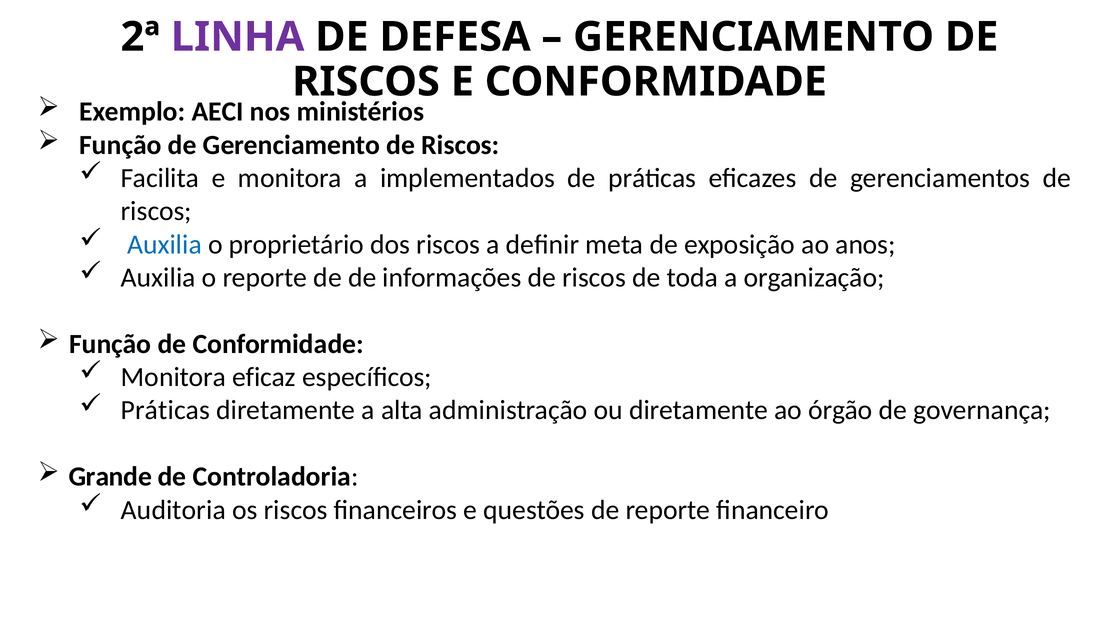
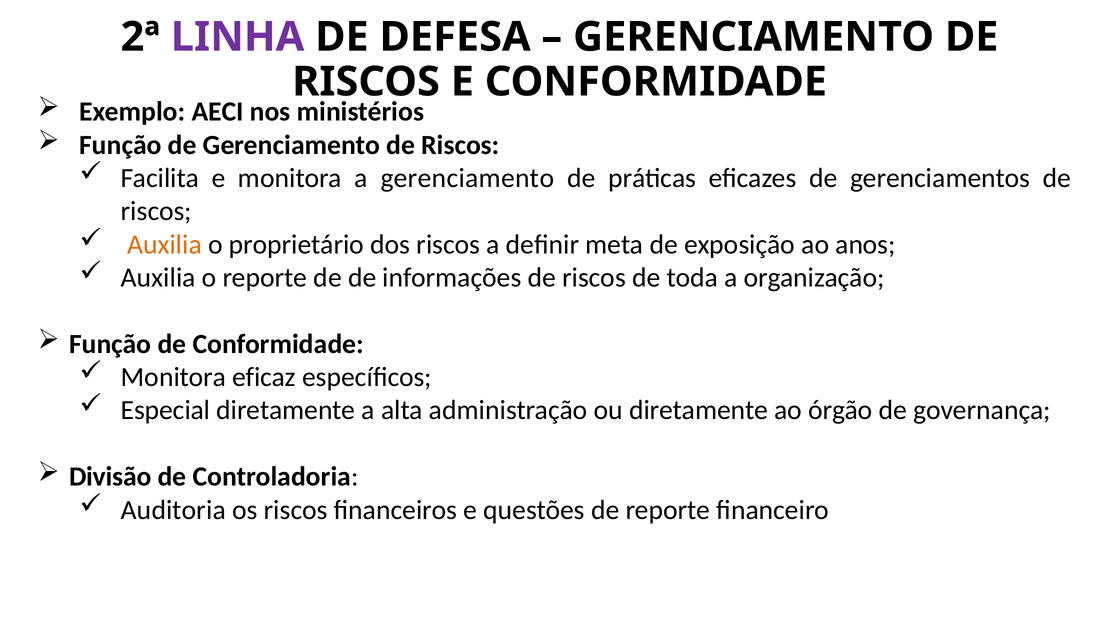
a implementados: implementados -> gerenciamento (467, 178)
Auxilia colour: blue -> orange (164, 245)
Práticas: Práticas -> Especial (166, 411)
Grande: Grande -> Divisão (110, 477)
